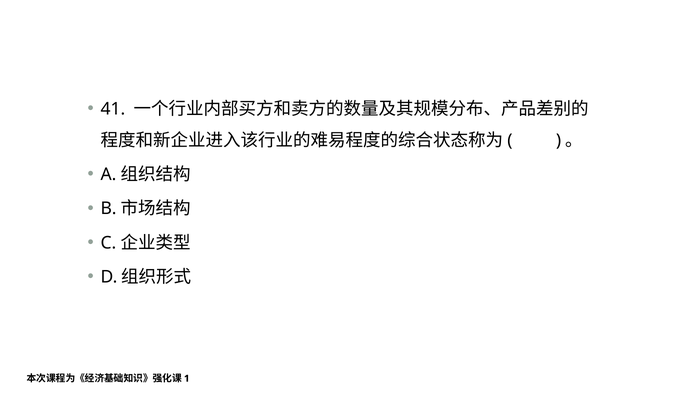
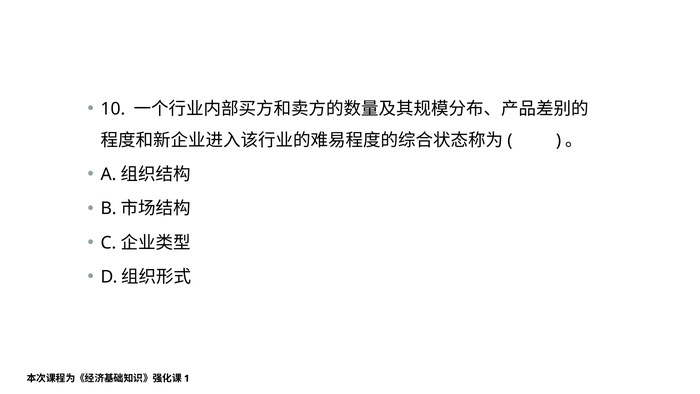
41: 41 -> 10 (113, 109)
